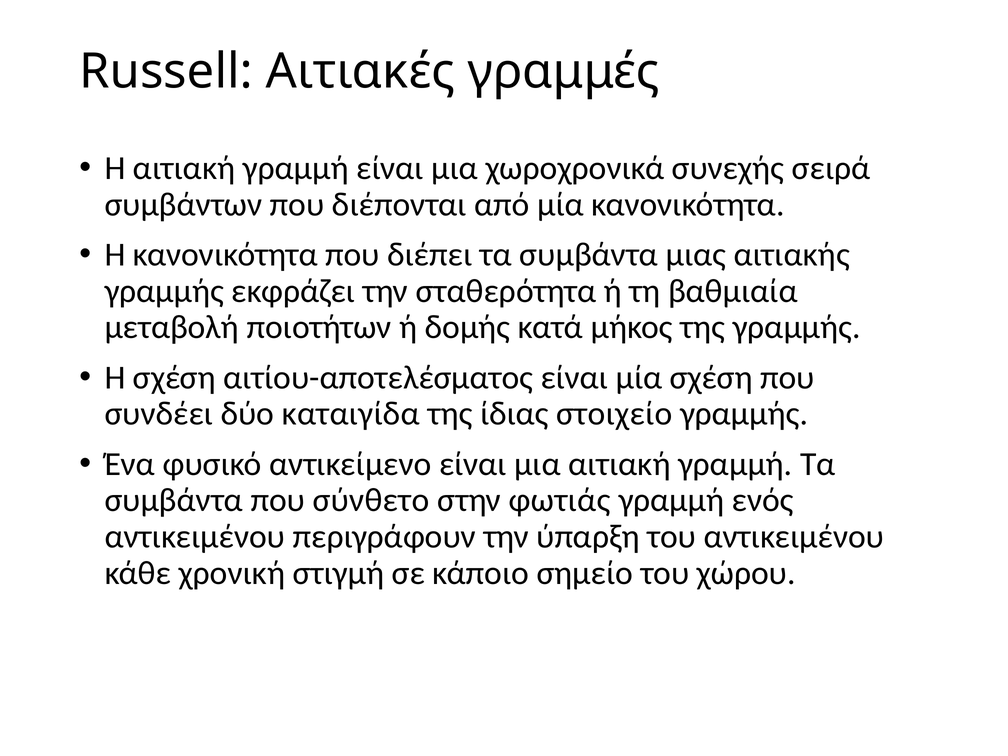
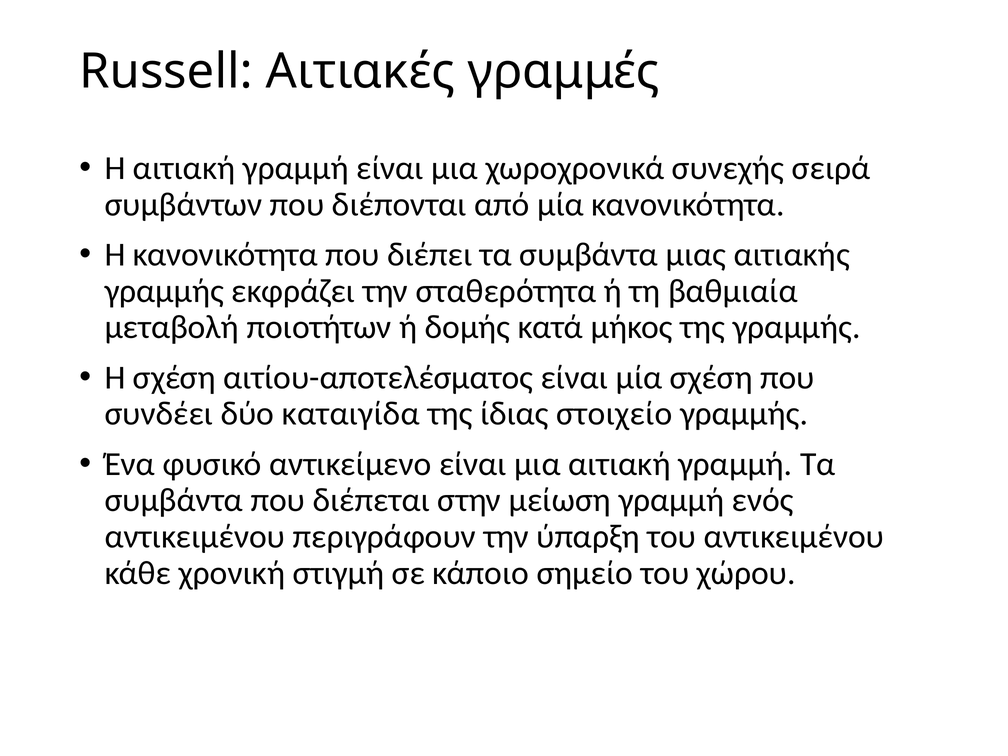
σύνθετο: σύνθετο -> διέπεται (371, 500)
φωτιάς: φωτιάς -> μείωση (560, 500)
